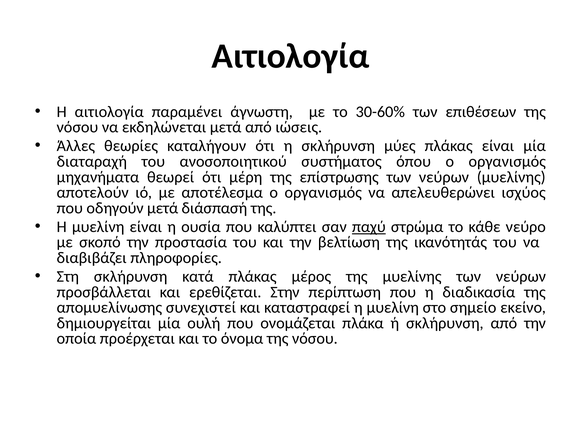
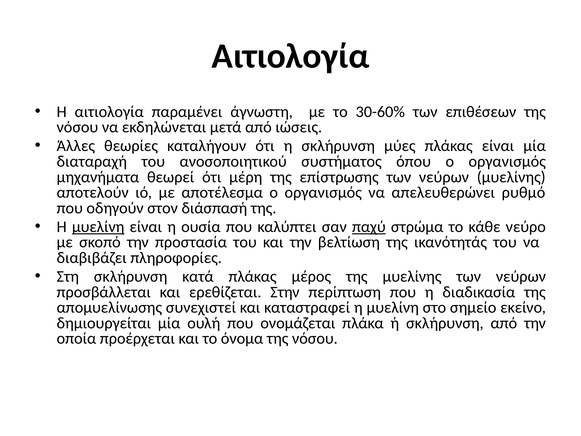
ισχύος: ισχύος -> ρυθμό (524, 192)
οδηγούν μετά: μετά -> στον (163, 208)
μυελίνη underline: none -> present (98, 227)
